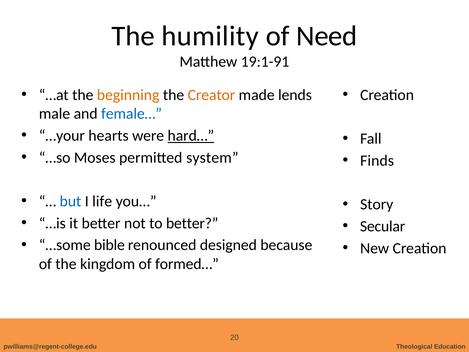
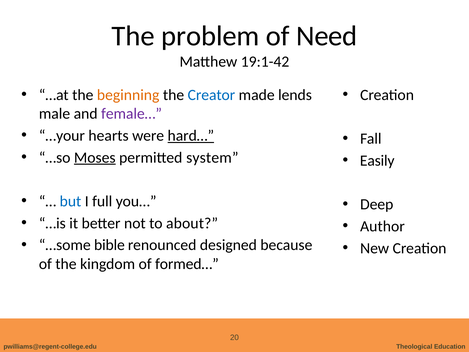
humility: humility -> problem (210, 36)
19:1-91: 19:1-91 -> 19:1-42 (265, 62)
Creator colour: orange -> blue (211, 95)
female… colour: blue -> purple (132, 114)
Moses underline: none -> present (95, 157)
Finds: Finds -> Easily (377, 161)
life: life -> full (102, 201)
Story: Story -> Deep (377, 204)
to better: better -> about (192, 223)
Secular: Secular -> Author (382, 226)
